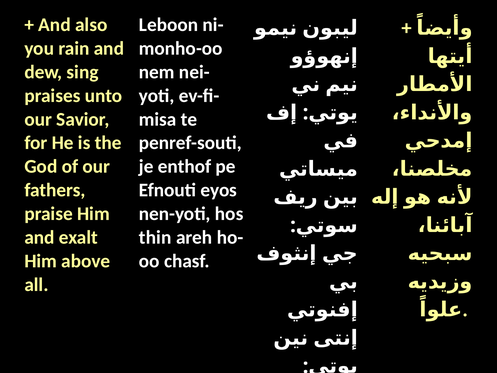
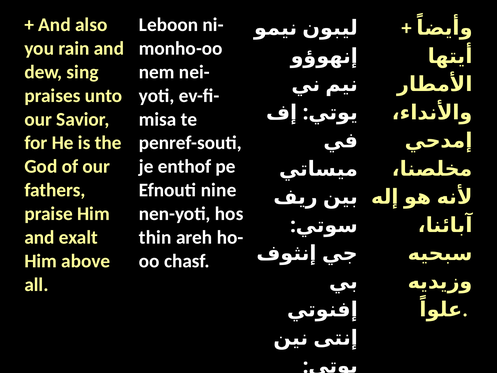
eyos: eyos -> nine (219, 190)
